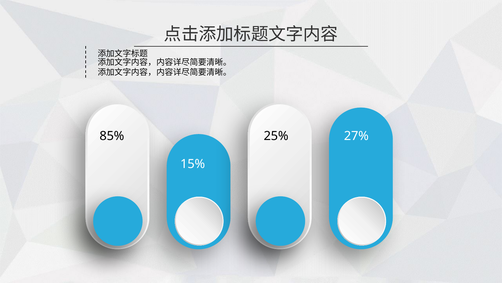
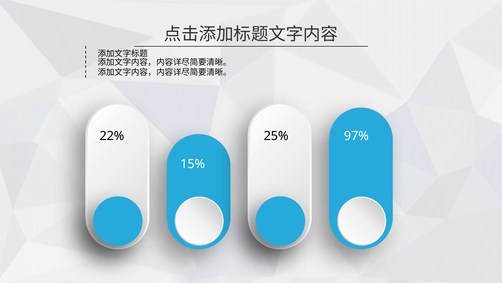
85%: 85% -> 22% (112, 136)
27%: 27% -> 97% (356, 136)
